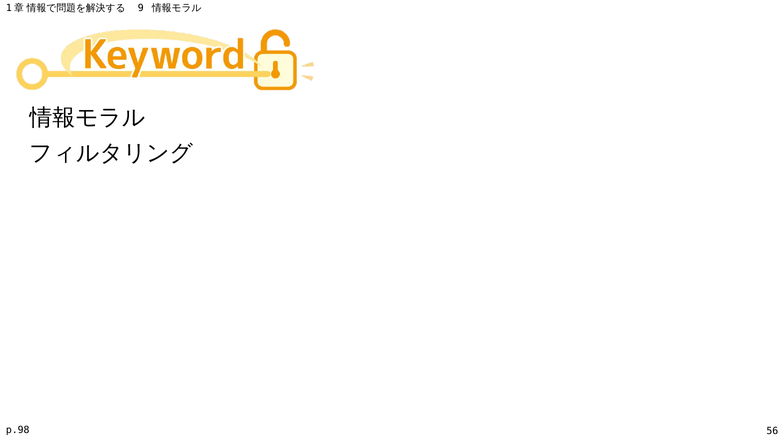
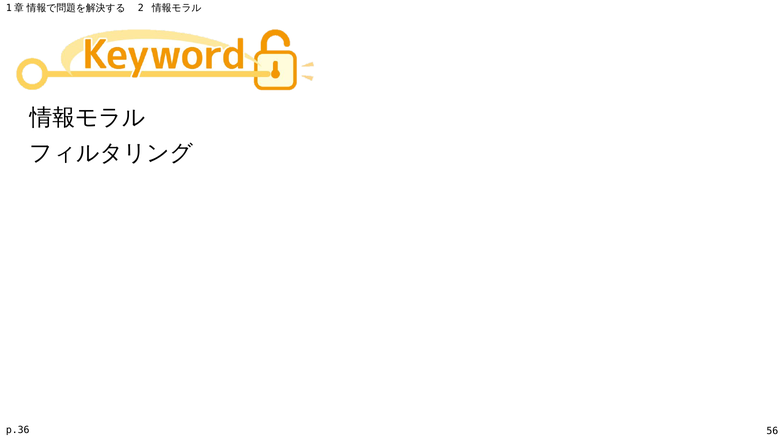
9: 9 -> 2 (141, 8)
p.98: p.98 -> p.36 (18, 430)
